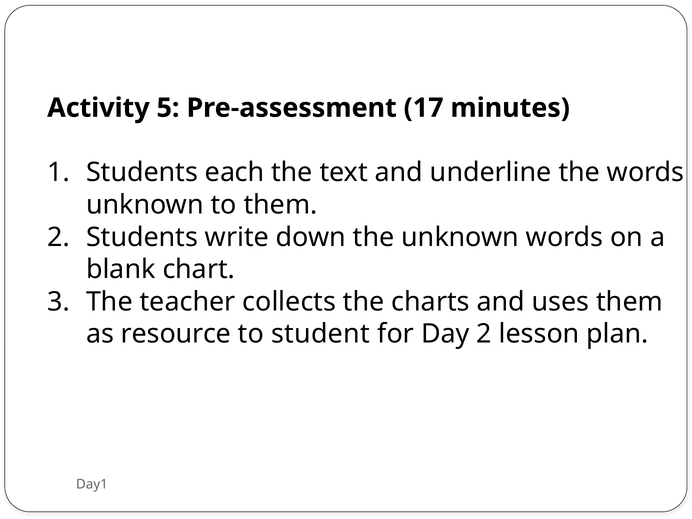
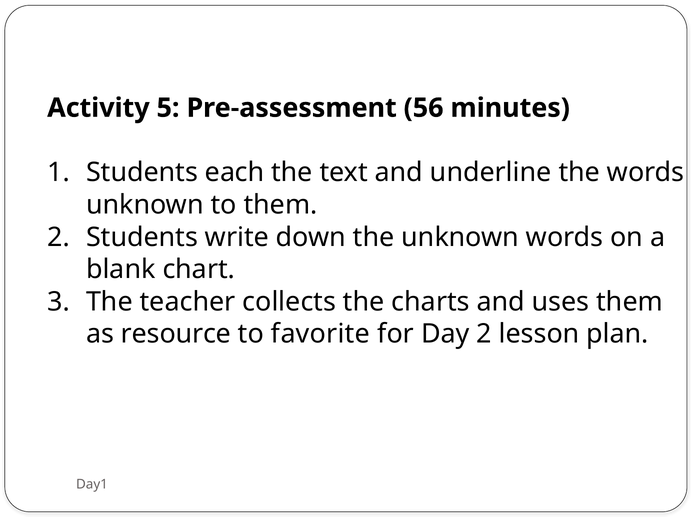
17: 17 -> 56 (424, 108)
student: student -> favorite (321, 334)
